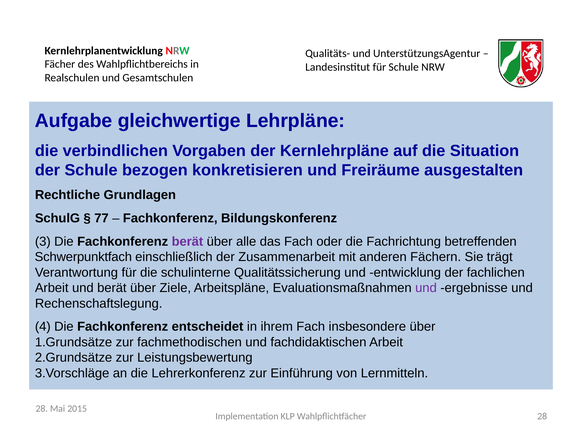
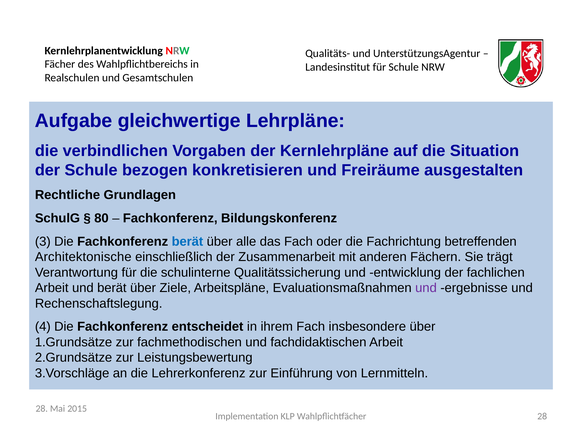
77: 77 -> 80 (101, 218)
berät colour: purple -> blue (187, 242)
Schwerpunktfach: Schwerpunktfach -> Architektonische (83, 257)
